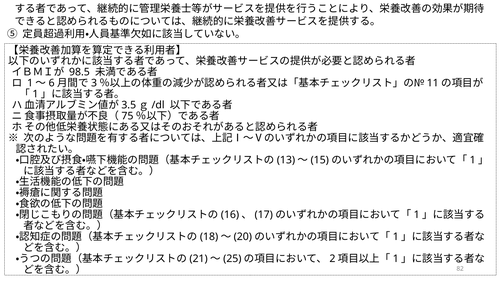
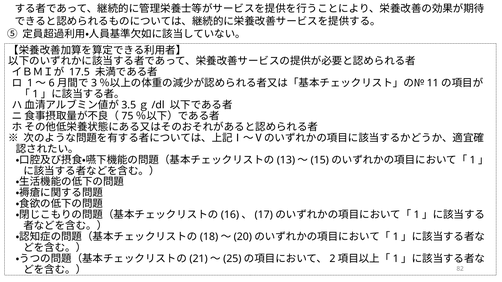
98.5: 98.5 -> 17.5 (79, 72)
